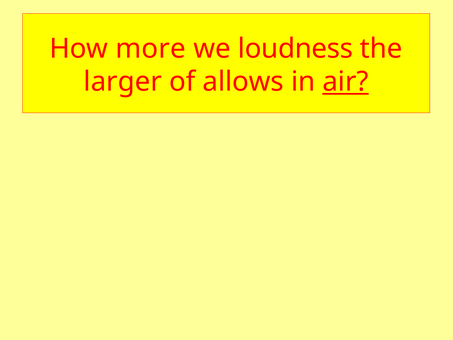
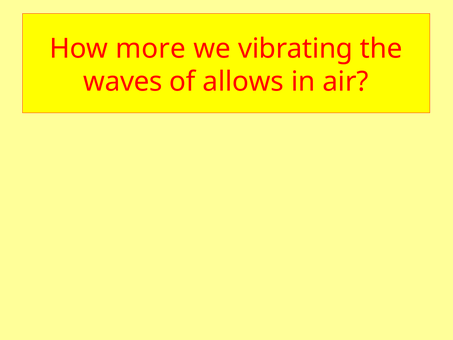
loudness: loudness -> vibrating (296, 49)
larger: larger -> waves (123, 82)
air underline: present -> none (345, 82)
